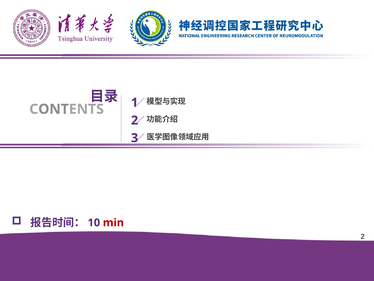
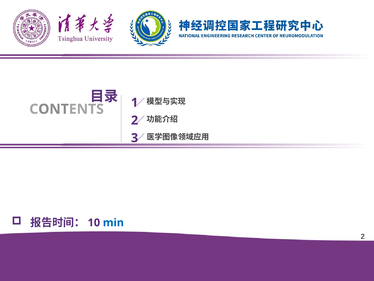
min colour: red -> blue (113, 222)
